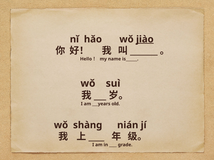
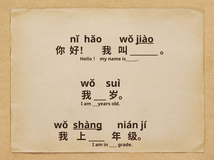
shàng underline: none -> present (88, 125)
